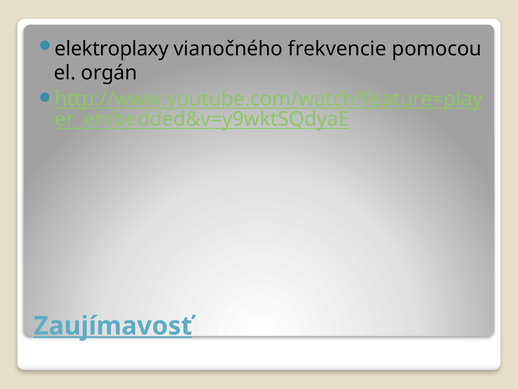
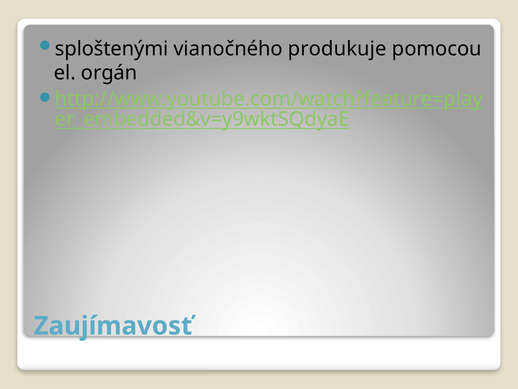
elektroplaxy: elektroplaxy -> sploštenými (112, 49)
frekvencie: frekvencie -> produkuje (337, 49)
Zaujímavosť underline: present -> none (113, 326)
